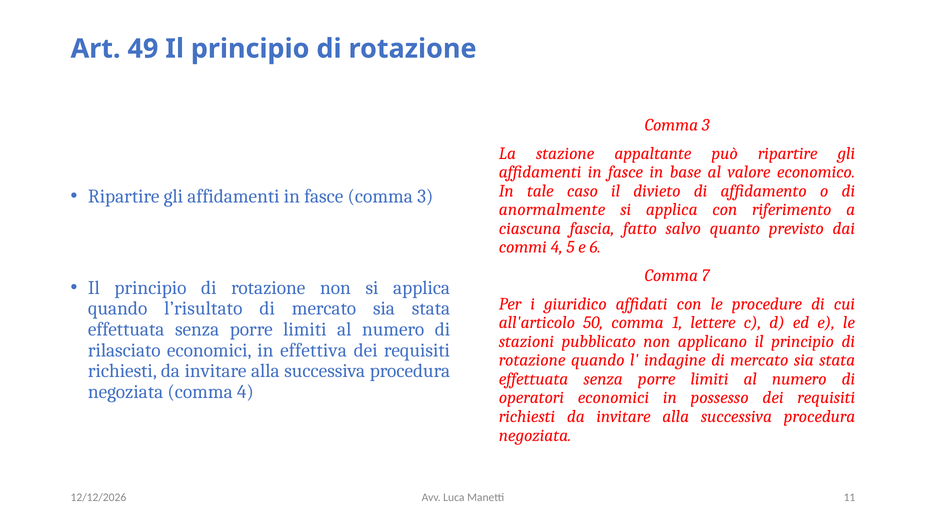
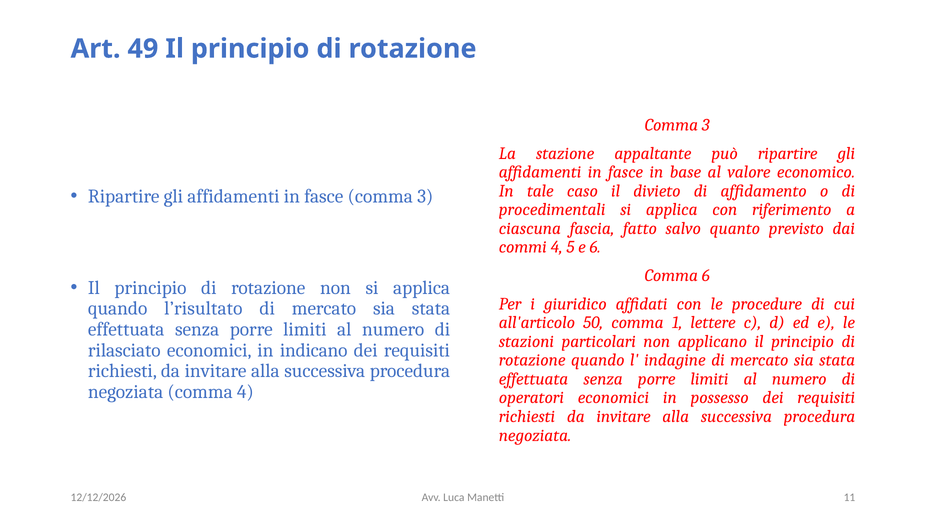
anormalmente: anormalmente -> procedimentali (552, 210)
Comma 7: 7 -> 6 (706, 275)
pubblicato: pubblicato -> particolari (599, 341)
effettiva: effettiva -> indicano (314, 350)
